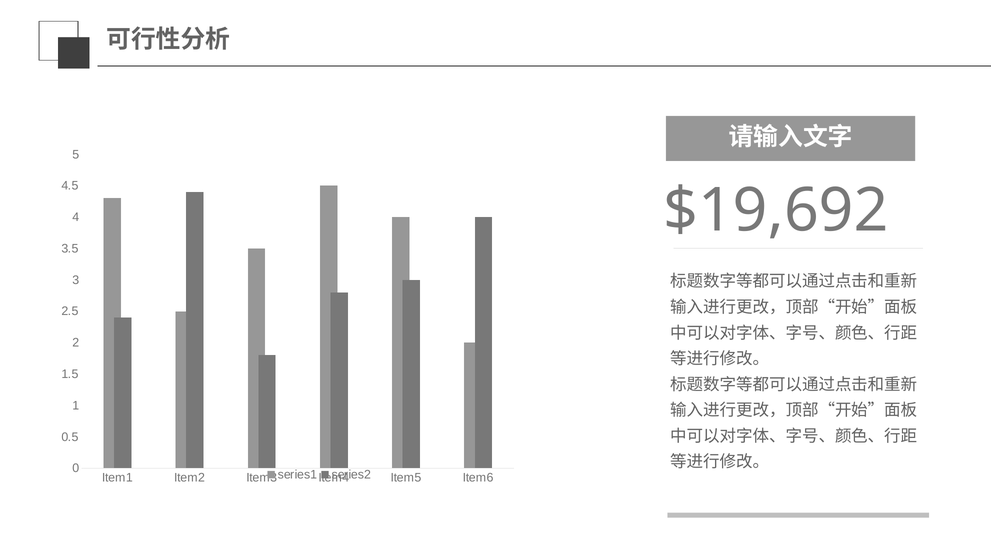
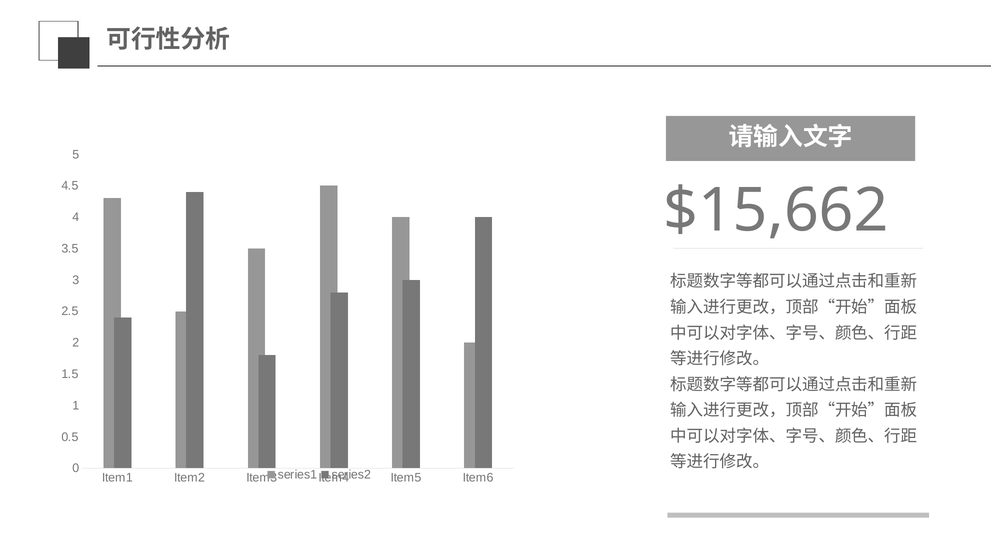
$19,692: $19,692 -> $15,662 (776, 210)
